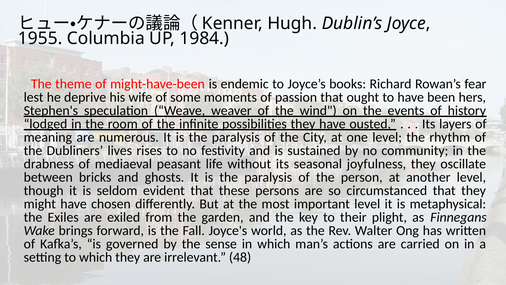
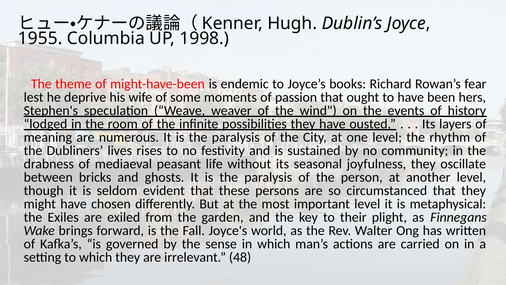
1984: 1984 -> 1998 (204, 38)
